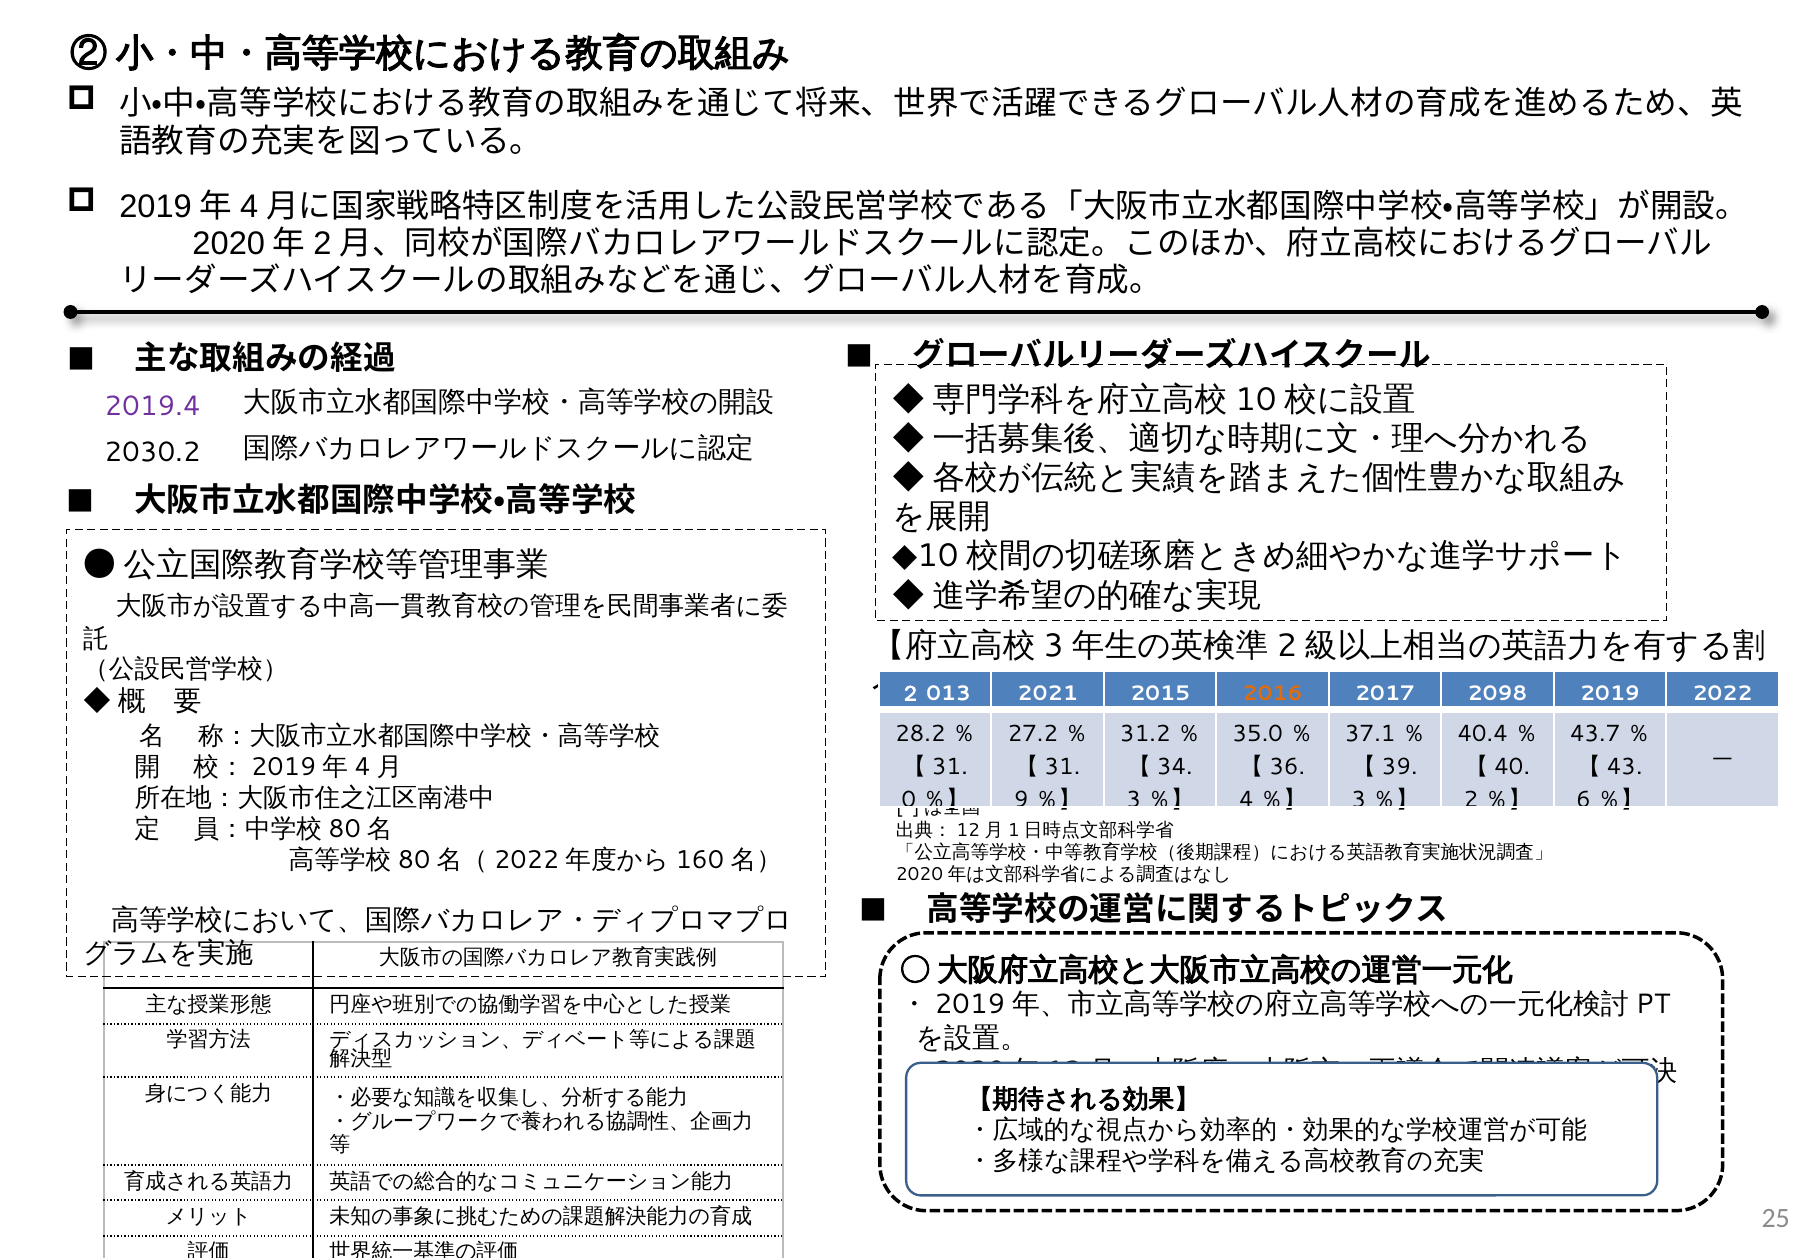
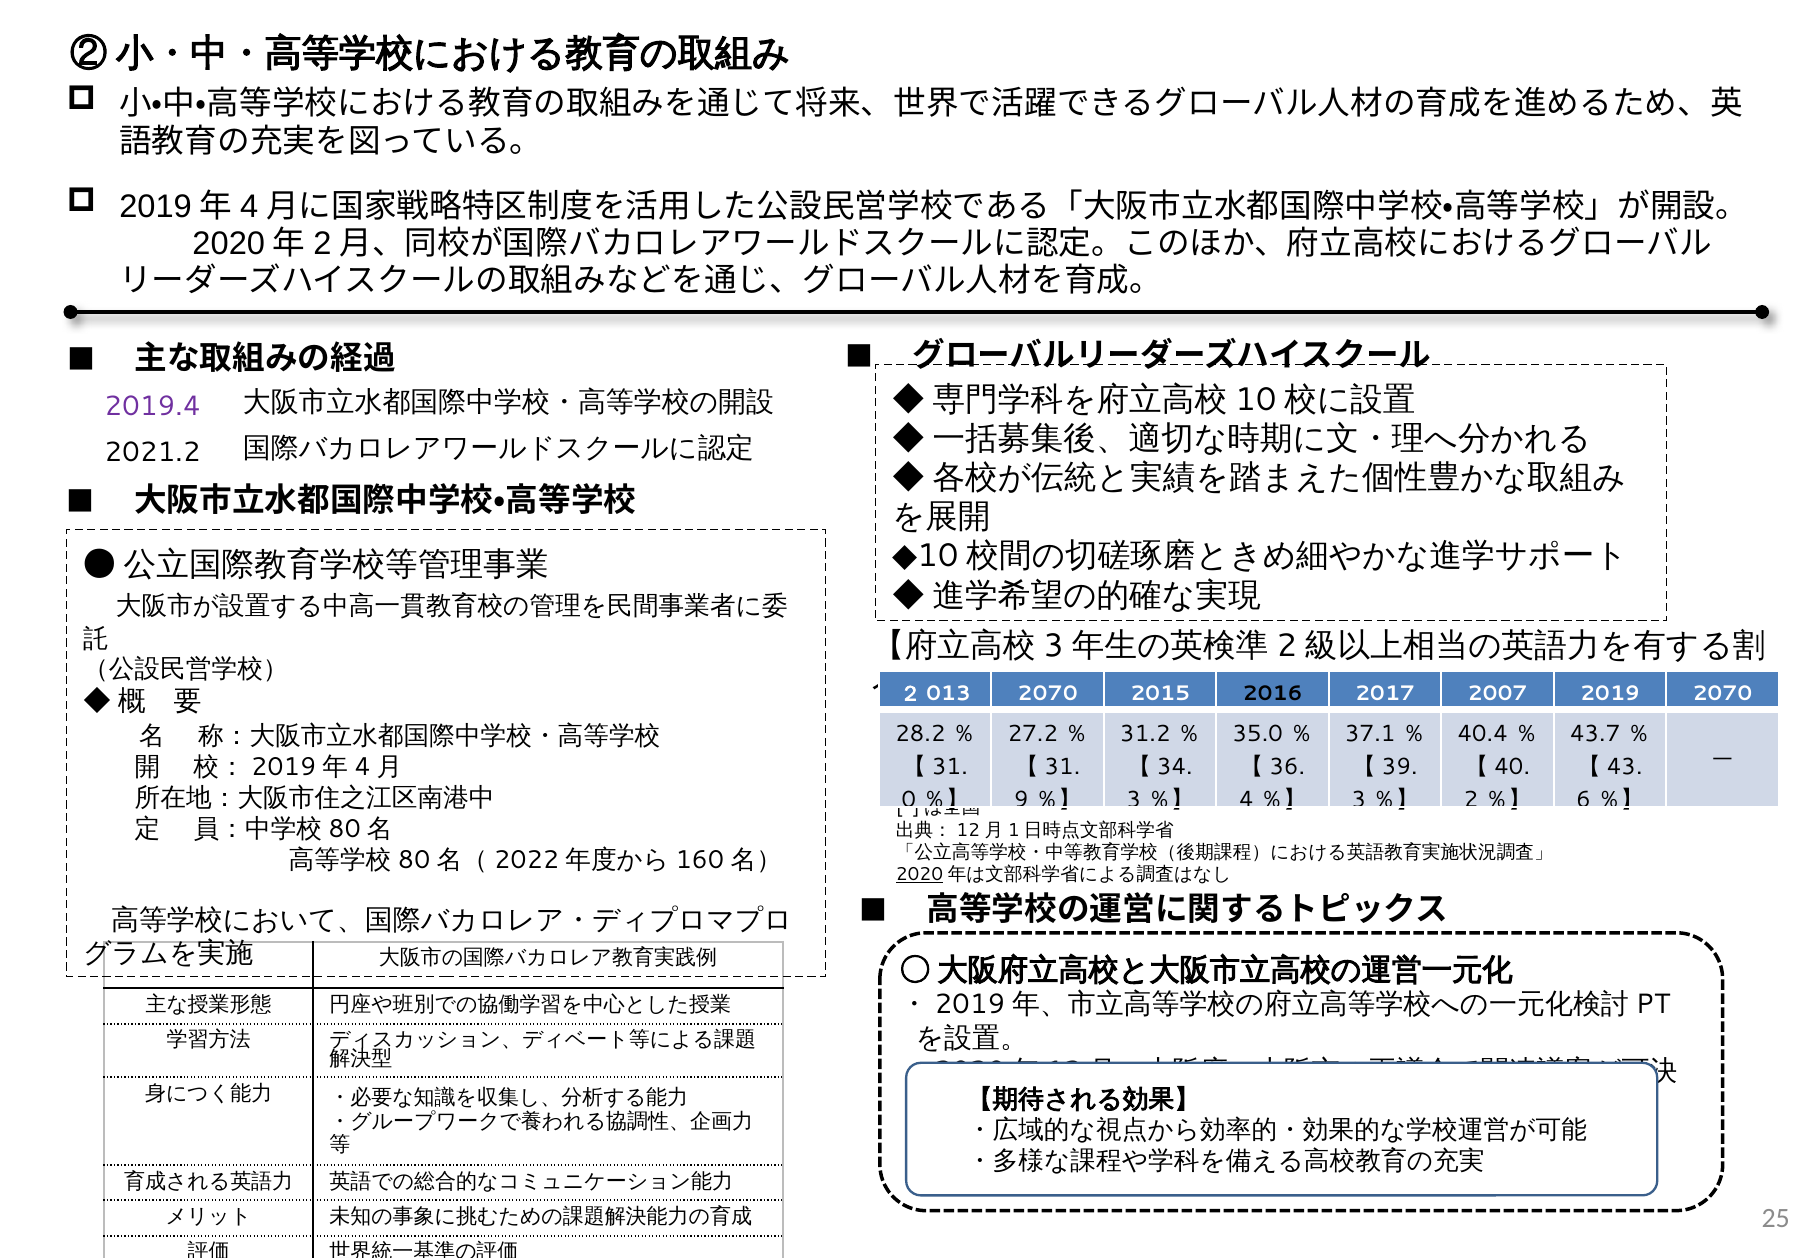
2030.2: 2030.2 -> 2021.2 (153, 452)
2021: 2021 -> 2070 (1048, 693)
2016 colour: orange -> black (1273, 693)
2098: 2098 -> 2007 (1498, 693)
2019 2022: 2022 -> 2070 (1722, 693)
2020 underline: none -> present (919, 874)
